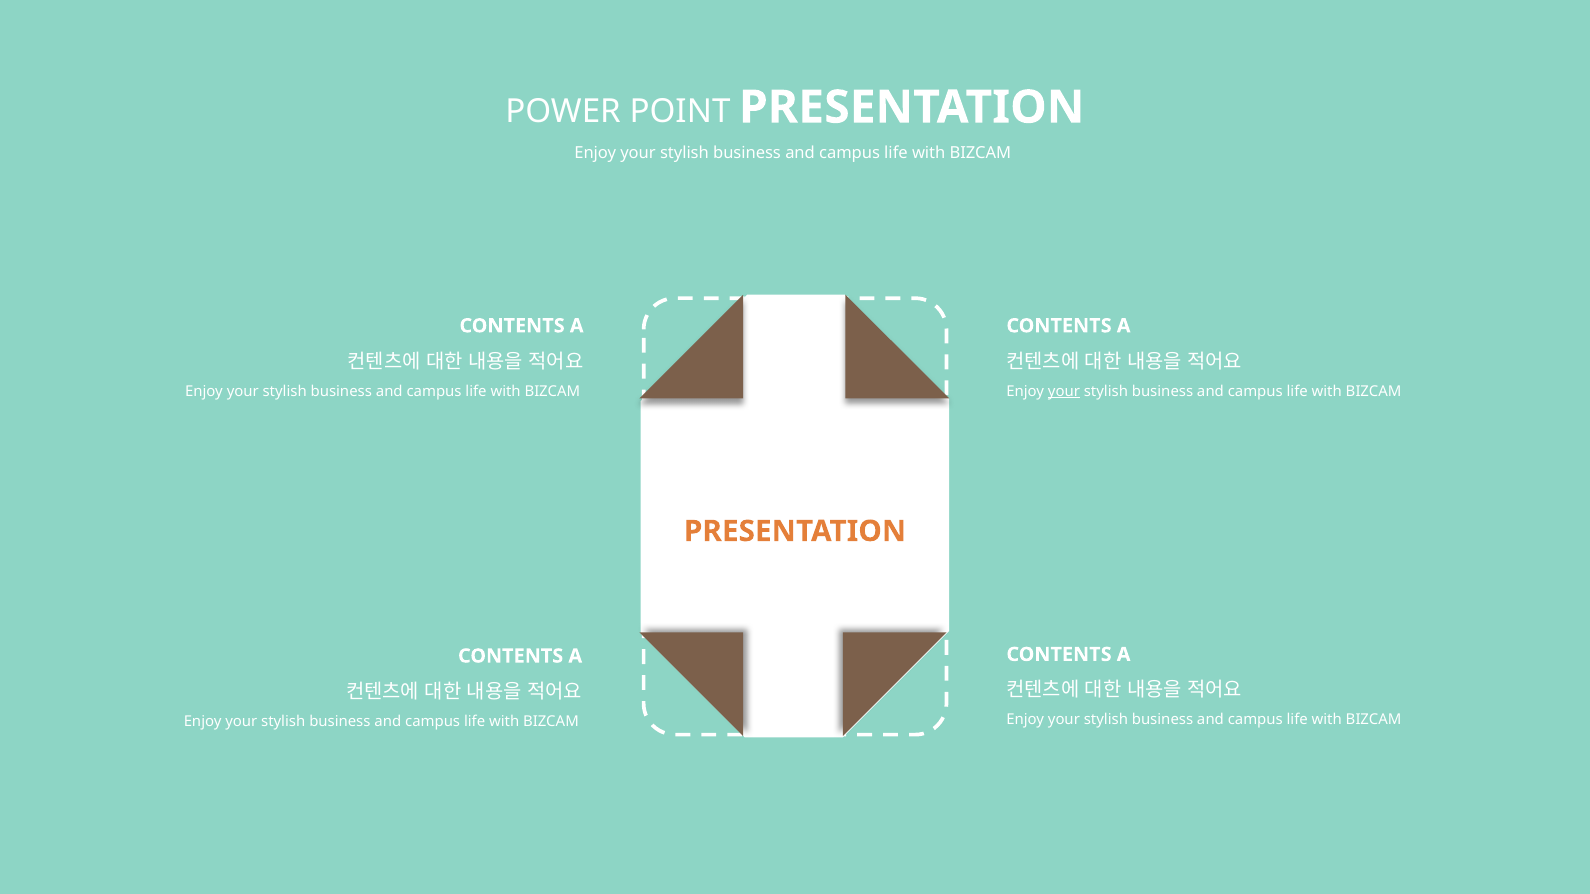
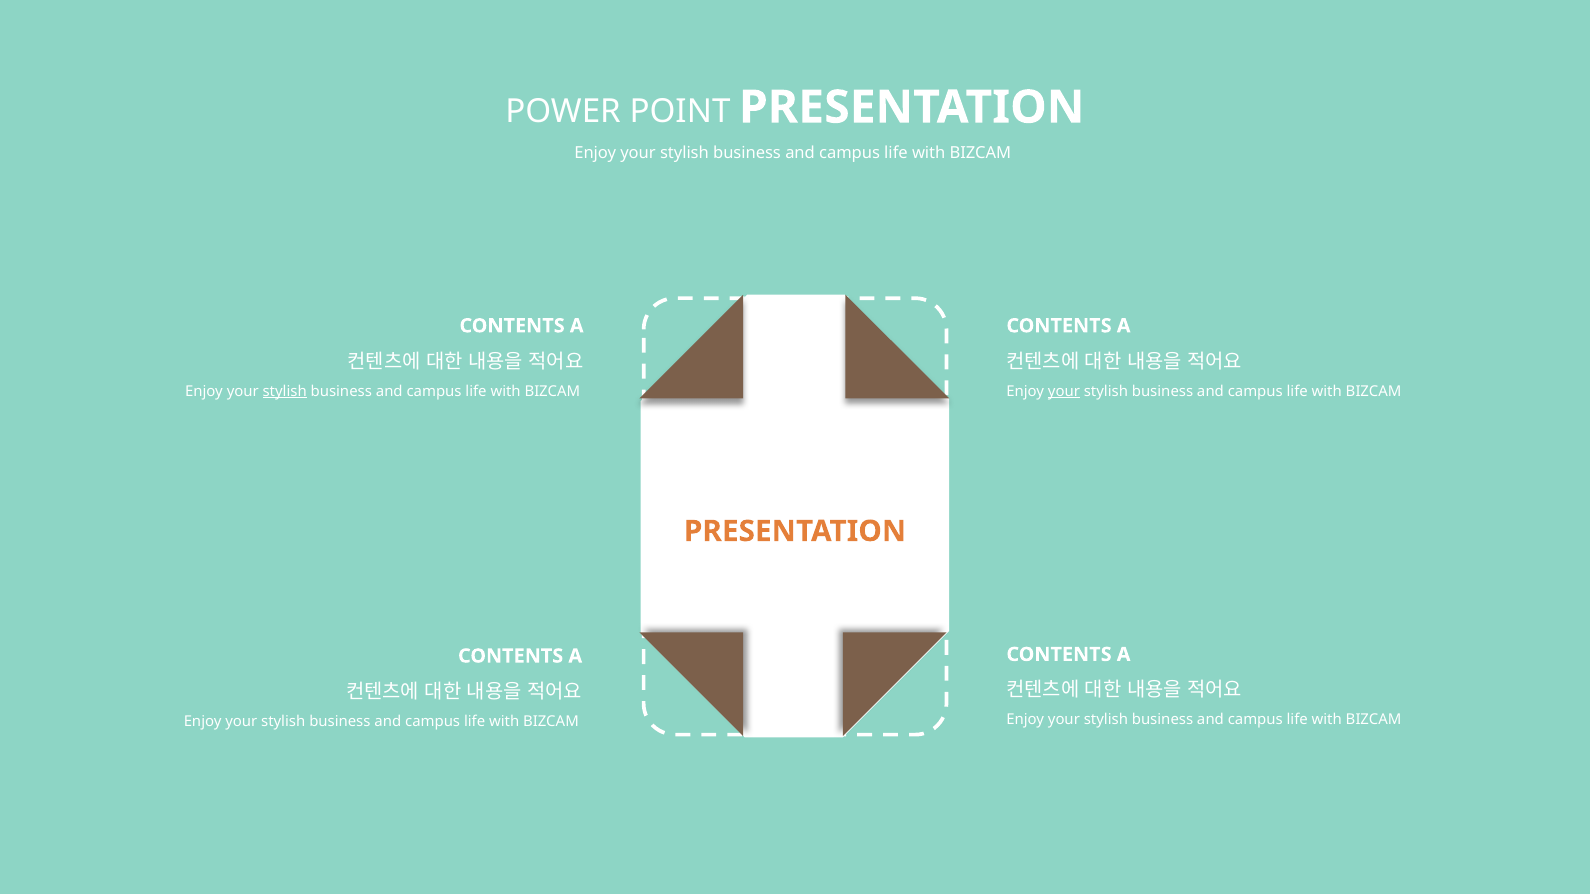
stylish underline: none -> present (285, 391)
